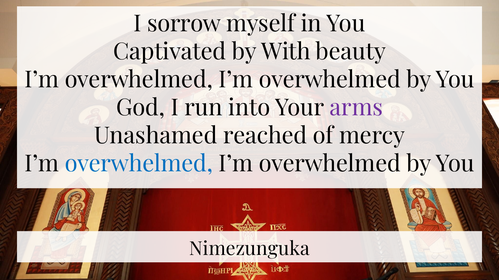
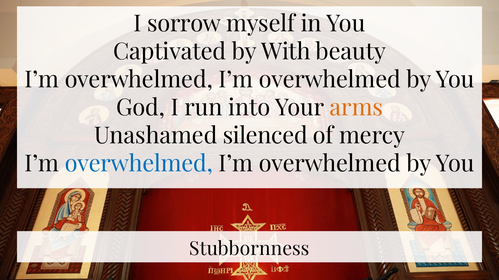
arms colour: purple -> orange (356, 108)
reached: reached -> silenced (265, 136)
Nimezunguka: Nimezunguka -> Stubbornness (249, 250)
